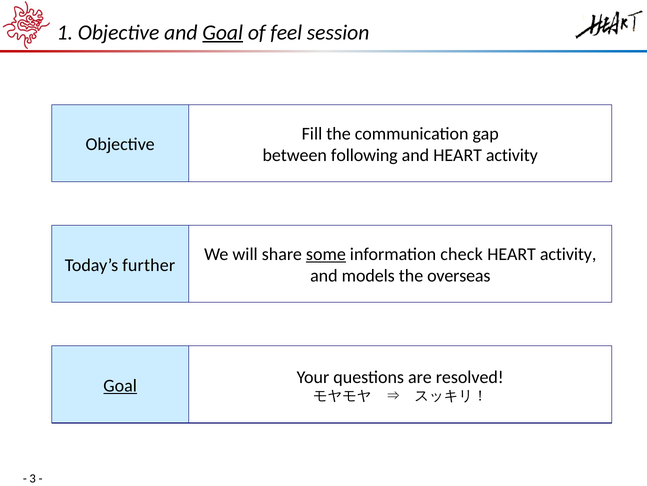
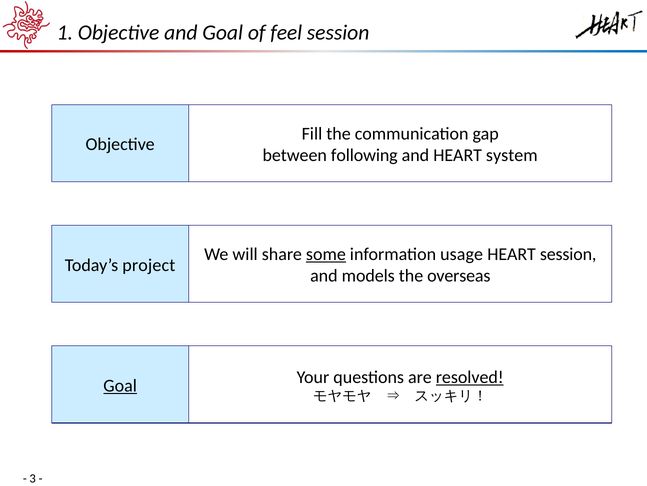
Goal underline: present -> none (223, 32)
and HEART activity: activity -> system (512, 155)
check: check -> usage (462, 254)
activity: activity -> session (568, 254)
further: further -> project (149, 265)
resolved underline: none -> present (470, 376)
